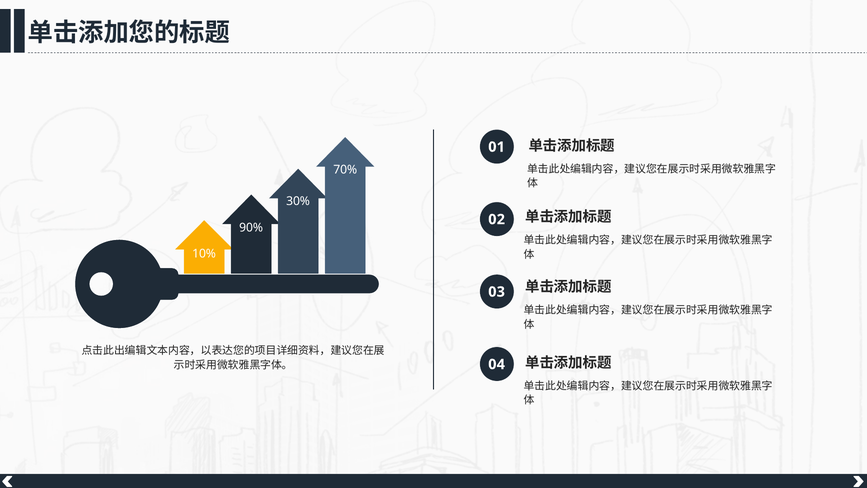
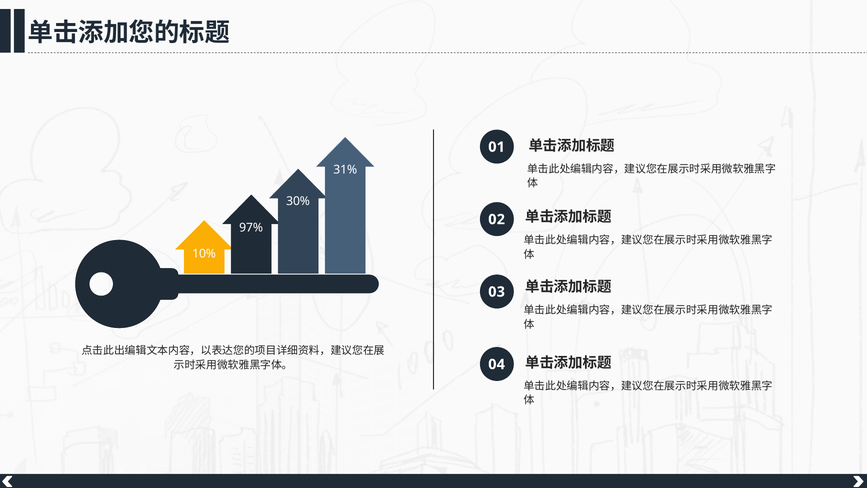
70%: 70% -> 31% (345, 169)
90%: 90% -> 97% (251, 228)
